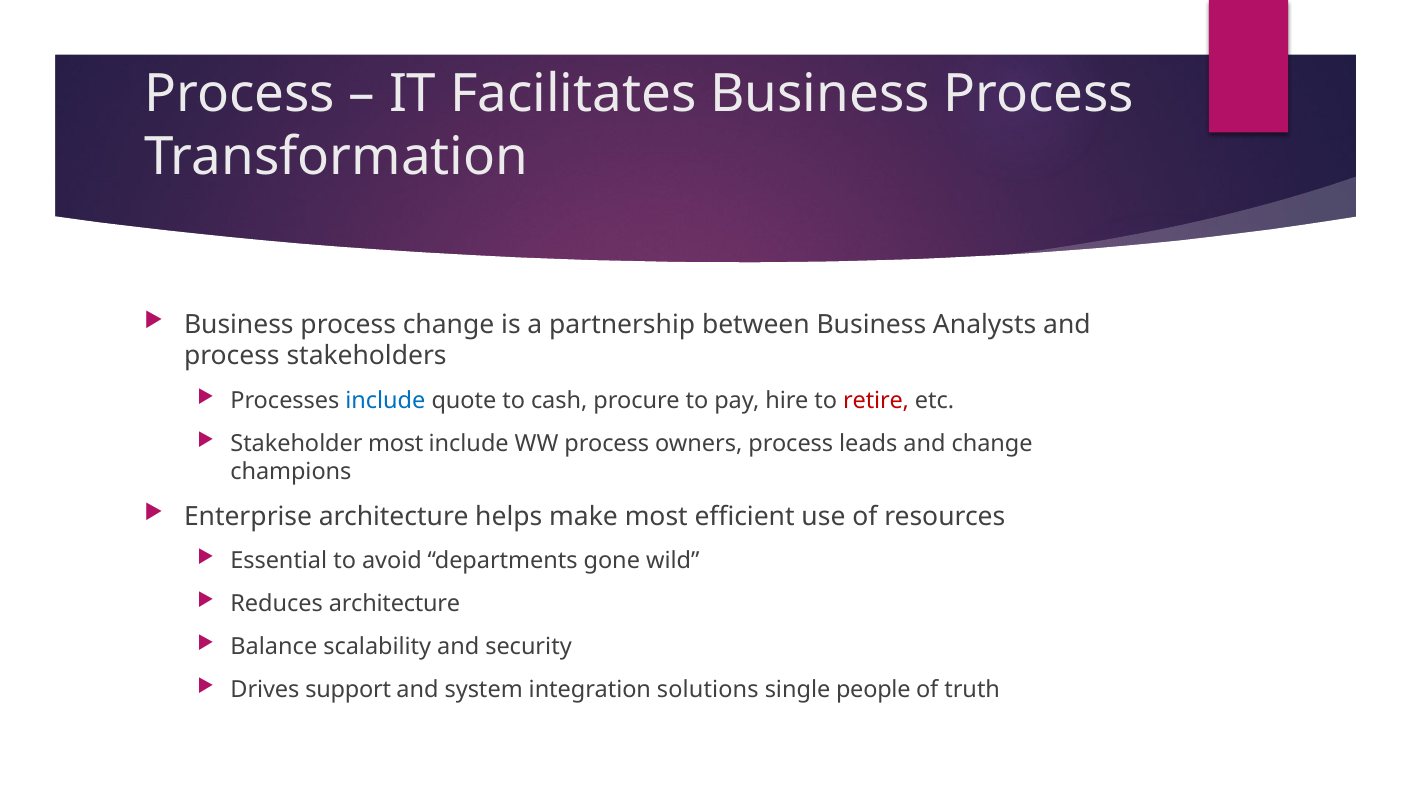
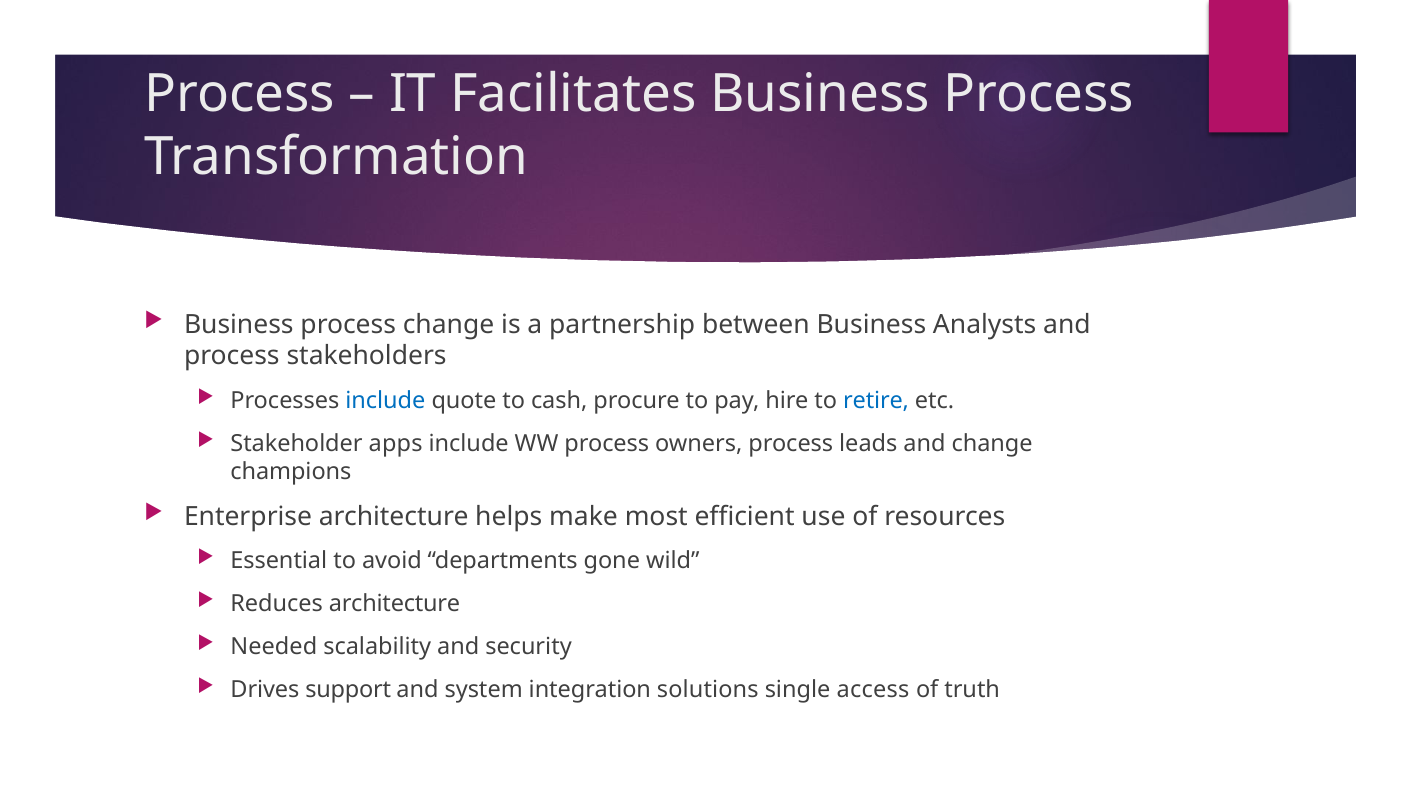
retire colour: red -> blue (876, 401)
Stakeholder most: most -> apps (396, 444)
Balance: Balance -> Needed (274, 647)
people: people -> access (873, 690)
